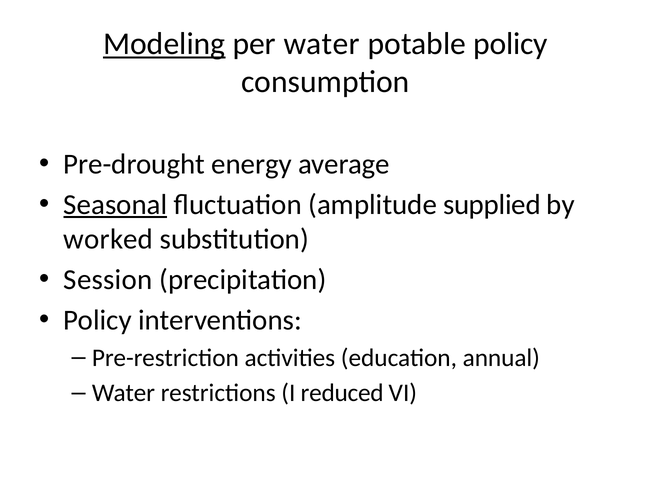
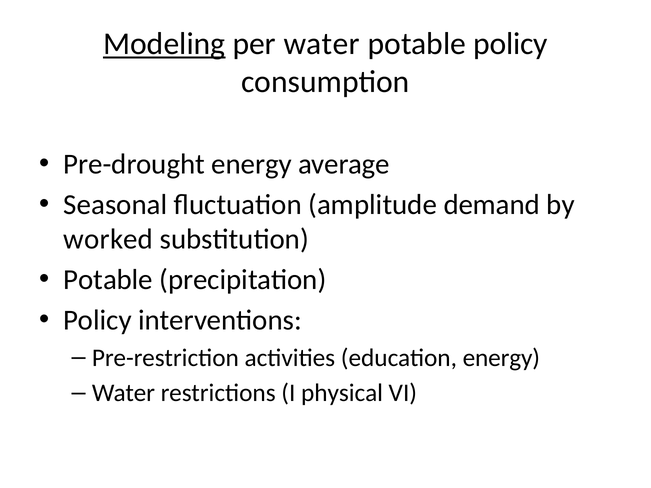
Seasonal underline: present -> none (115, 205)
supplied: supplied -> demand (492, 205)
Session: Session -> Potable (108, 280)
education annual: annual -> energy (501, 358)
reduced: reduced -> physical (342, 393)
